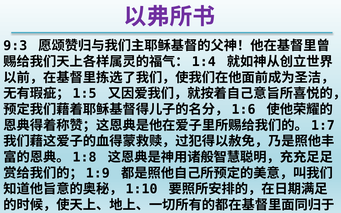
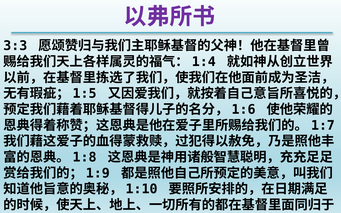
9:3: 9:3 -> 3:3 (15, 46)
